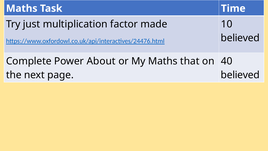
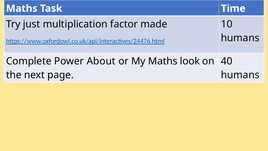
believed: believed -> humans (240, 38)
that: that -> look (190, 61)
believed: believed -> humans (240, 75)
